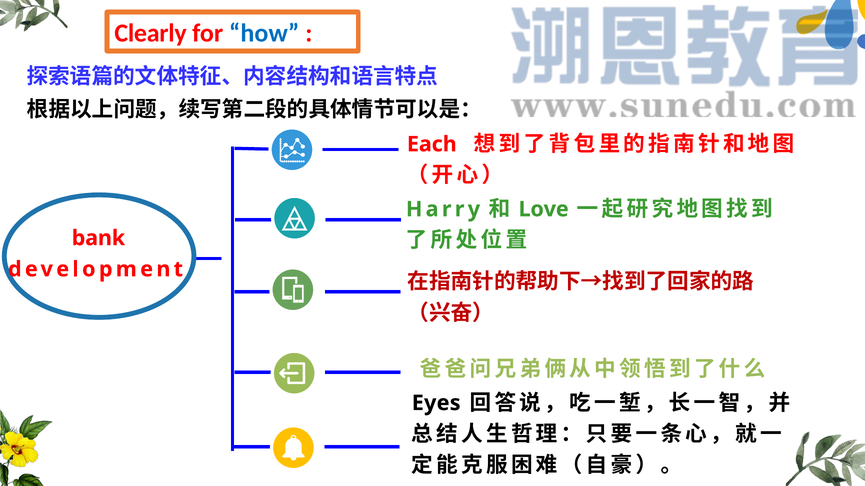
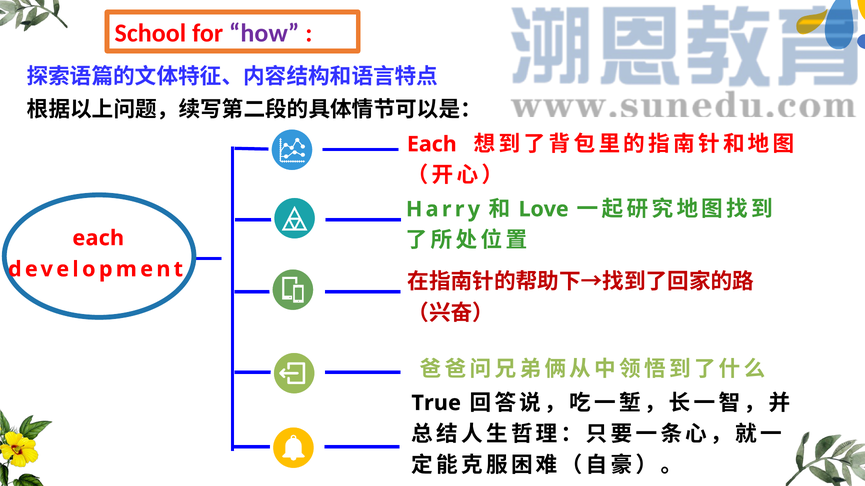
Clearly: Clearly -> School (150, 33)
how colour: blue -> purple (264, 33)
bank: bank -> each (98, 238)
Eyes: Eyes -> True (436, 403)
